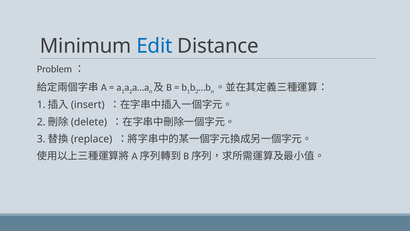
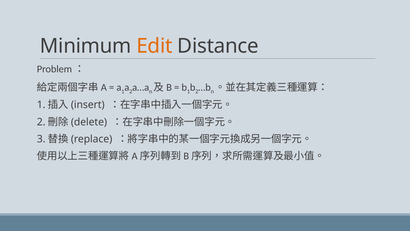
Edit colour: blue -> orange (154, 46)
